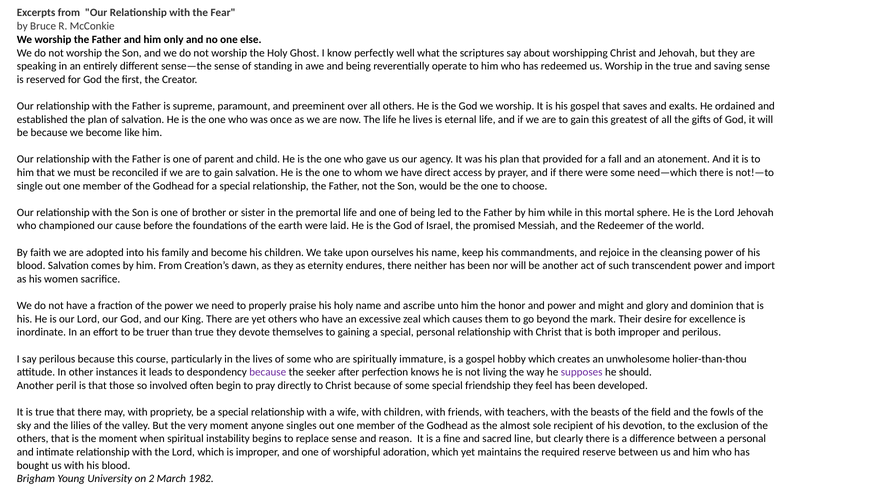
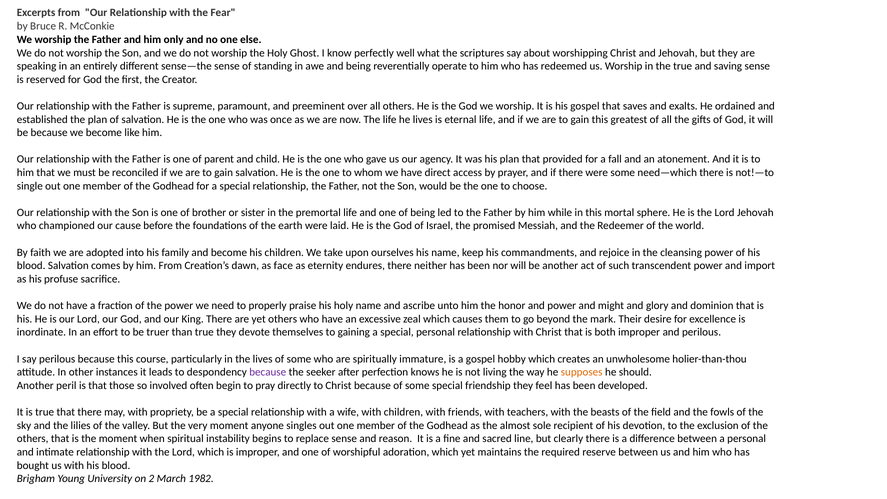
as they: they -> face (283, 266)
women: women -> profuse (61, 279)
supposes colour: purple -> orange (582, 372)
